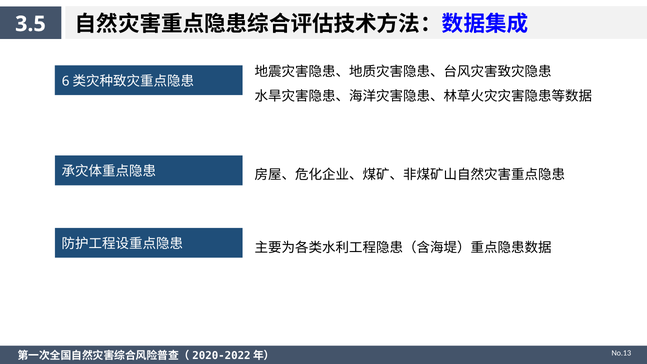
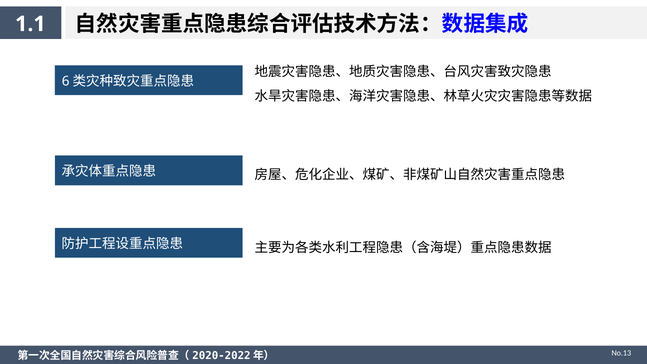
3.5: 3.5 -> 1.1 (30, 24)
